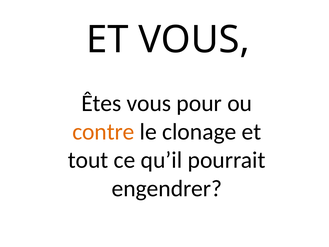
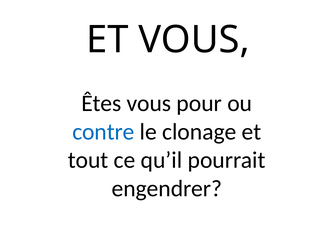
contre colour: orange -> blue (103, 132)
